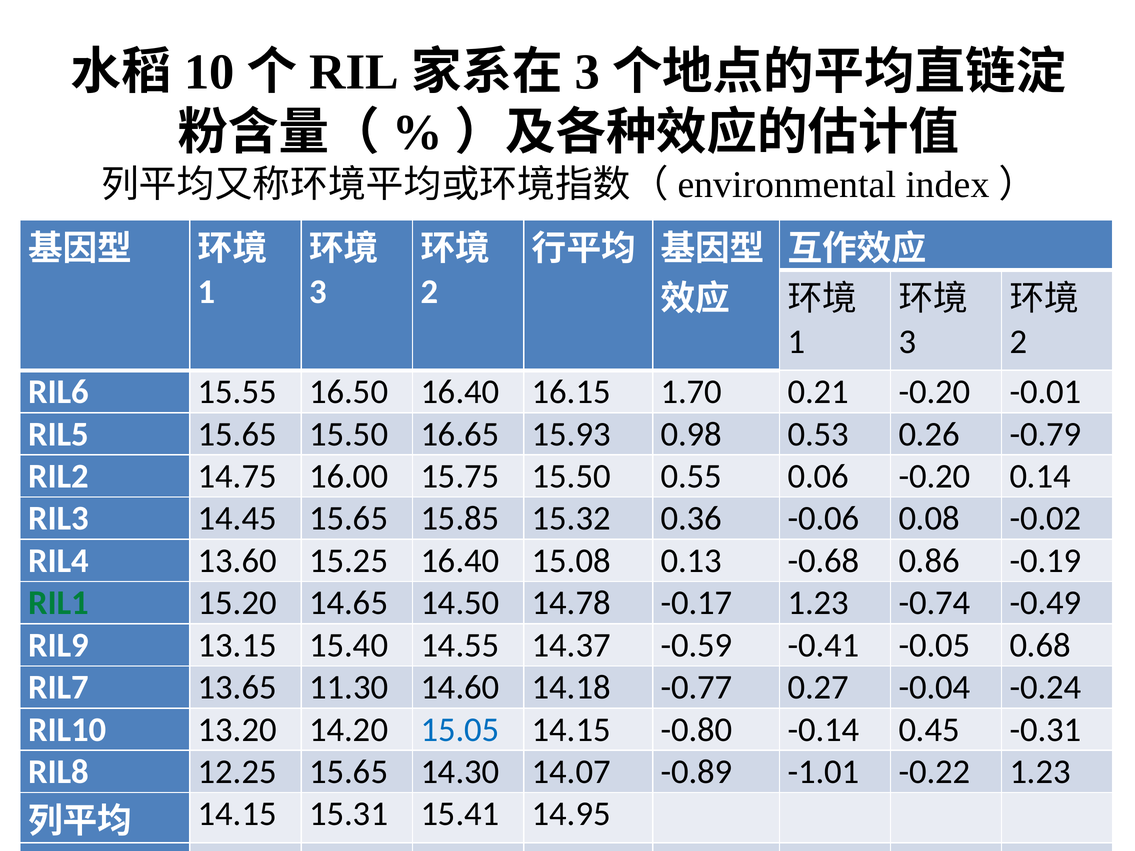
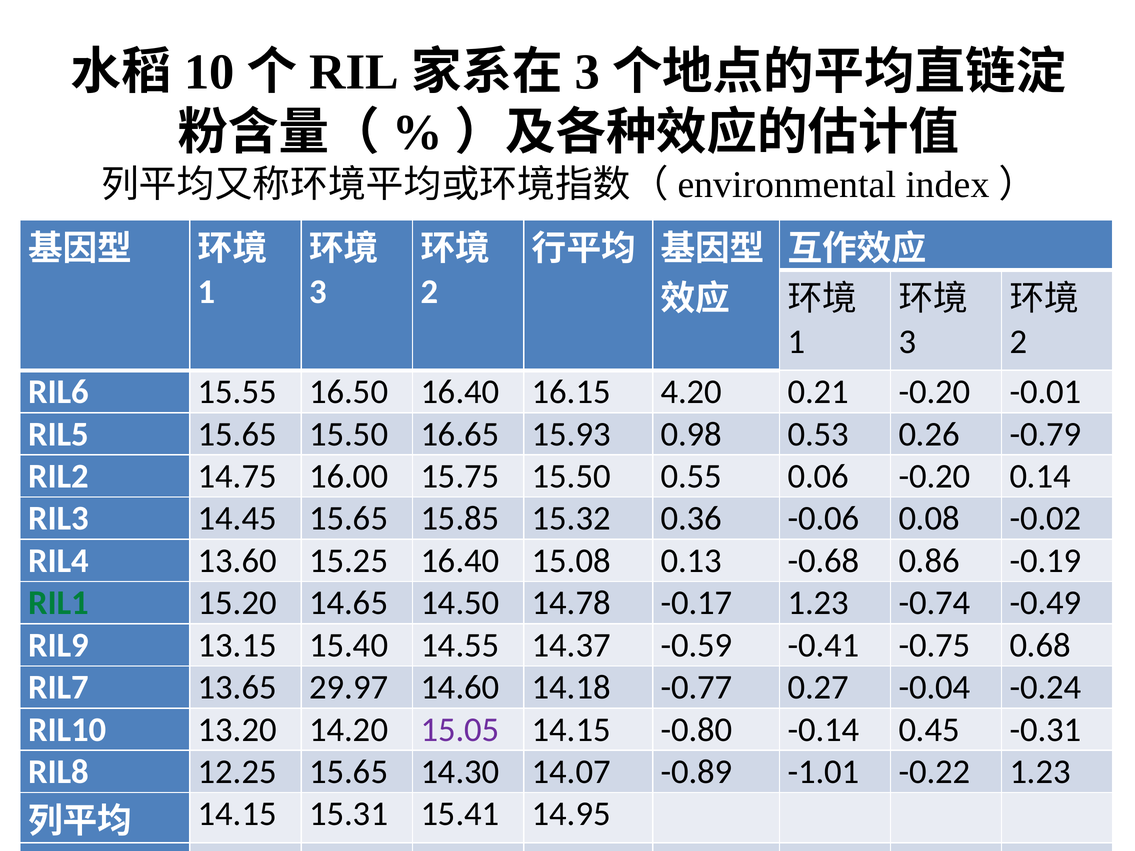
1.70: 1.70 -> 4.20 (691, 392)
-0.05: -0.05 -> -0.75 (935, 645)
11.30: 11.30 -> 29.97 (349, 688)
15.05 colour: blue -> purple (460, 730)
